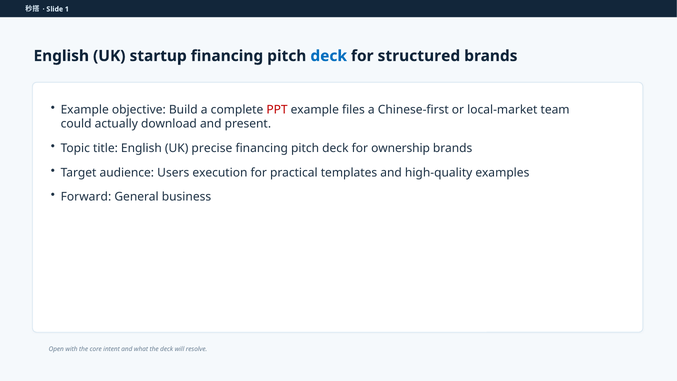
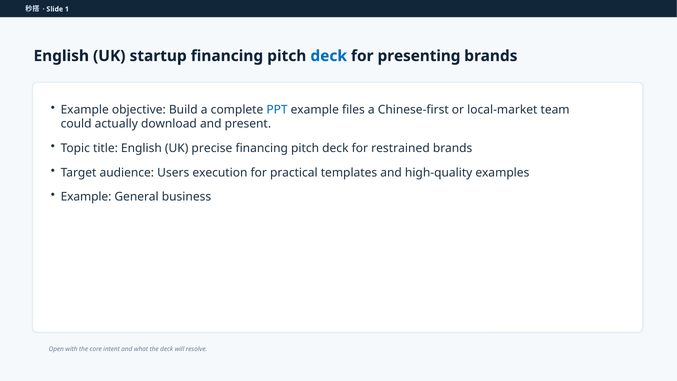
structured: structured -> presenting (419, 56)
PPT colour: red -> blue (277, 110)
ownership: ownership -> restrained (400, 148)
Forward: Forward -> Example (86, 197)
